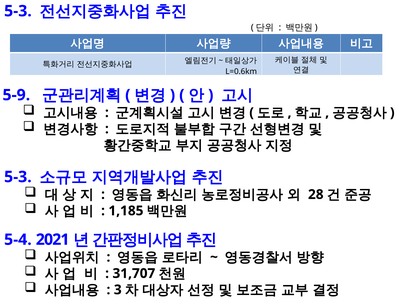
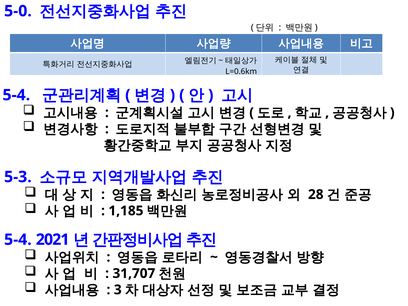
5-3: 5-3 -> 5-0 (18, 11)
5-9: 5-9 -> 5-4 (16, 95)
